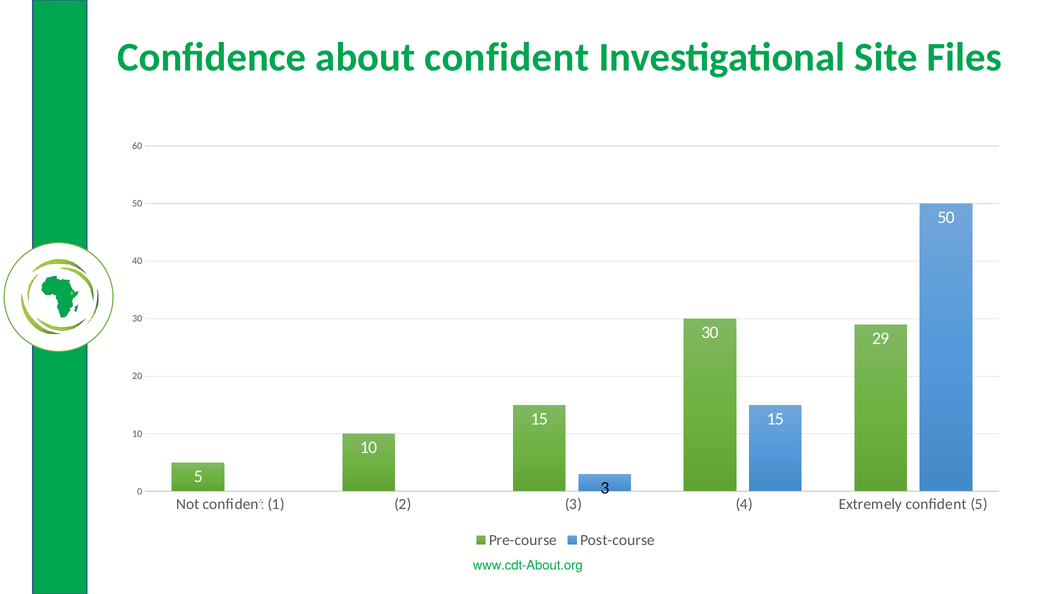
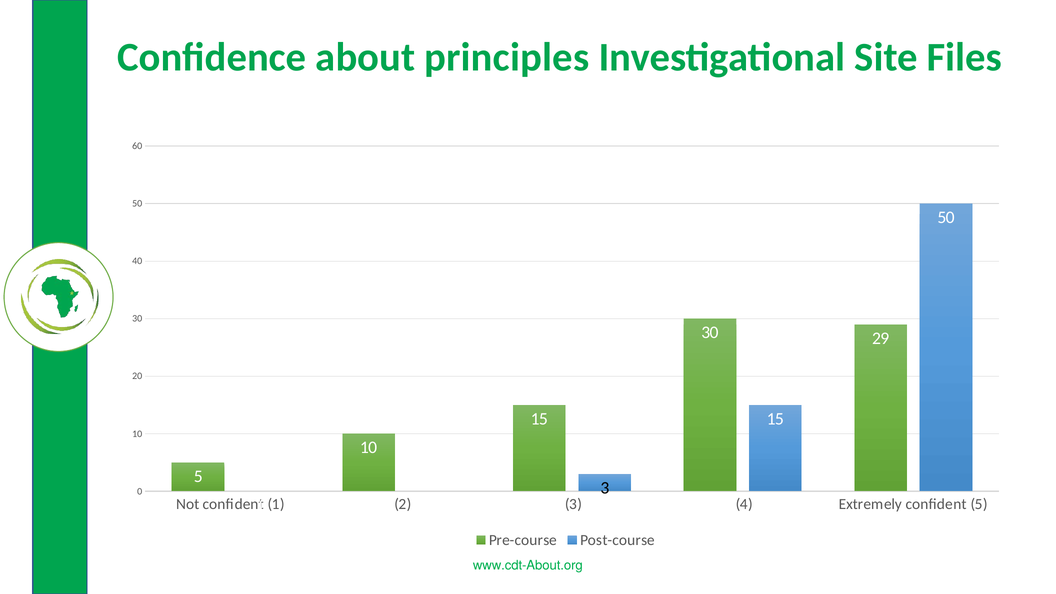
about confident: confident -> principles (507, 57)
